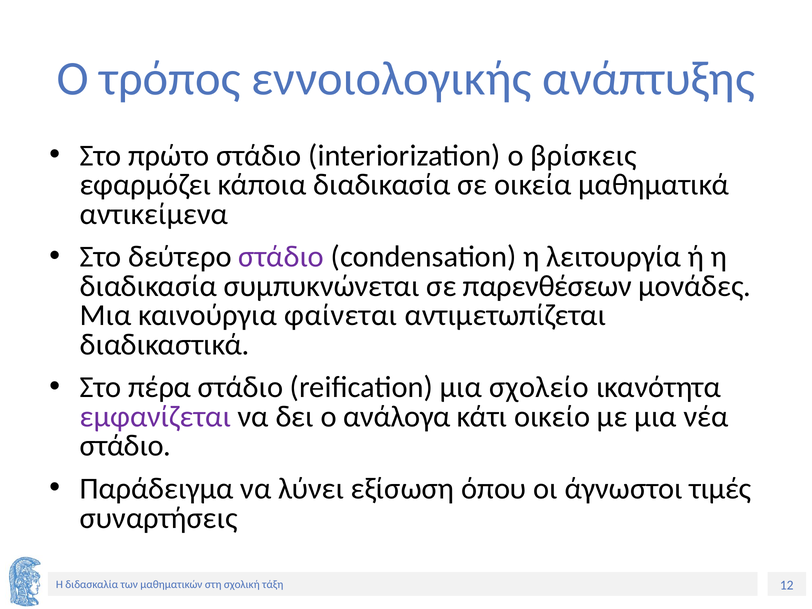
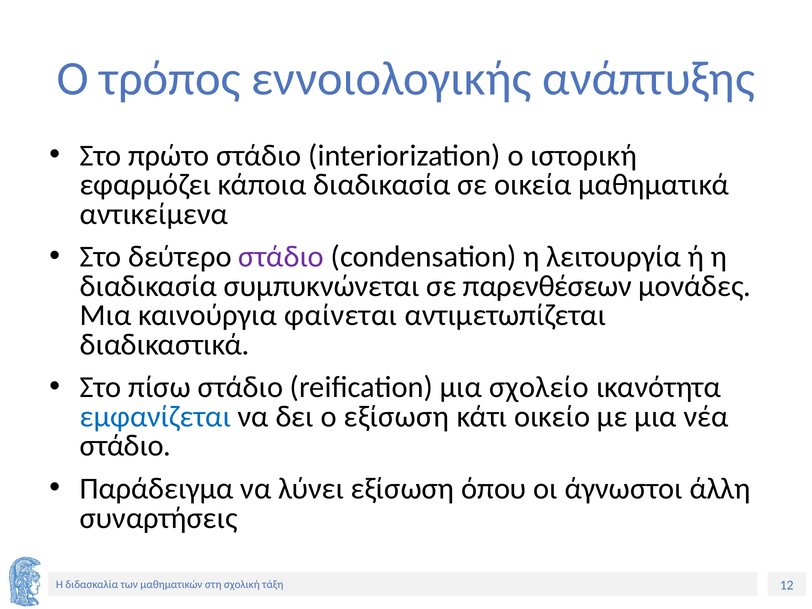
βρίσκεις: βρίσκεις -> ιστορική (584, 156)
πέρα: πέρα -> πίσω (160, 387)
εμφανίζεται colour: purple -> blue (155, 417)
ο ανάλογα: ανάλογα -> εξίσωση (397, 417)
τιμές: τιμές -> άλλη (720, 489)
